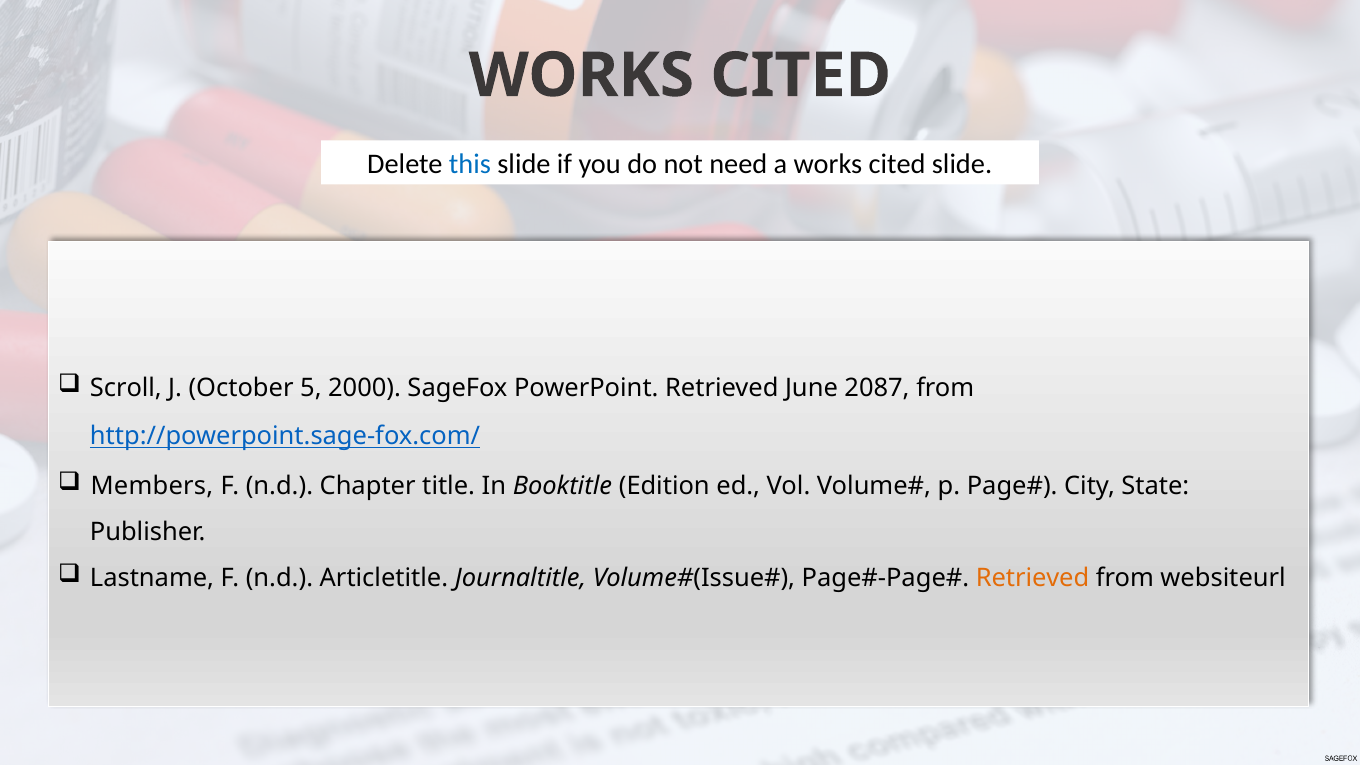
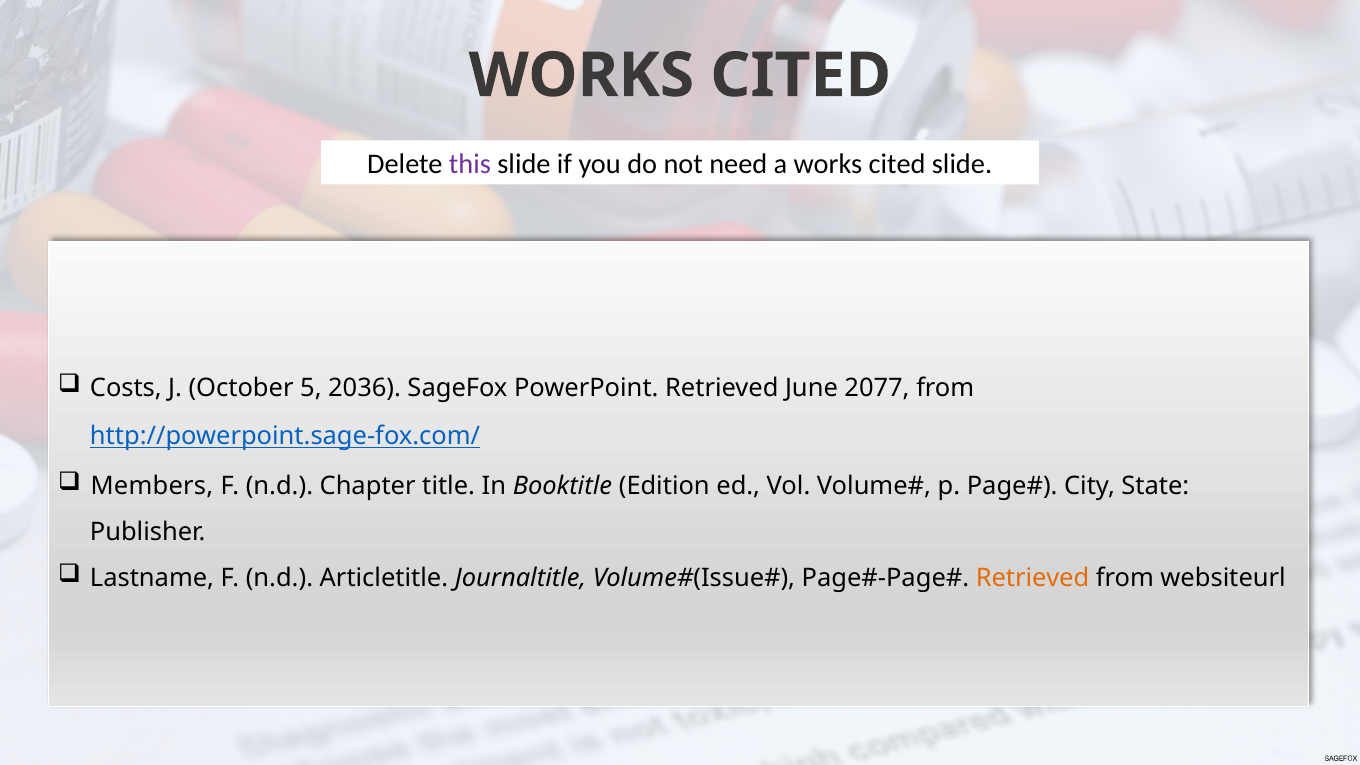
this colour: blue -> purple (470, 164)
Scroll: Scroll -> Costs (126, 388)
2000: 2000 -> 2036 (365, 388)
2087: 2087 -> 2077 (877, 388)
